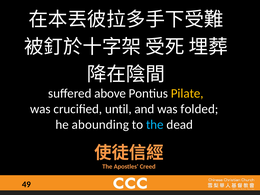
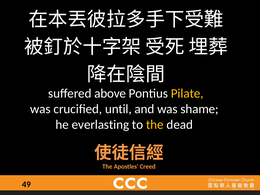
folded: folded -> shame (200, 109)
abounding: abounding -> everlasting (100, 125)
the colour: light blue -> yellow (155, 125)
